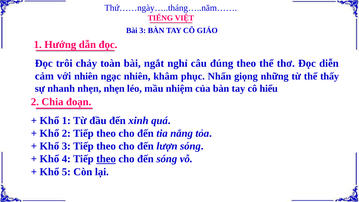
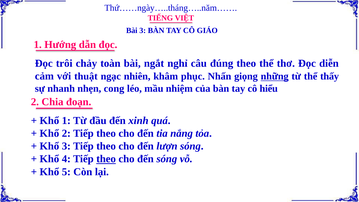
với nhiên: nhiên -> thuật (86, 76)
những underline: none -> present (275, 76)
nhẹn nhẹn: nhẹn -> cong (114, 88)
